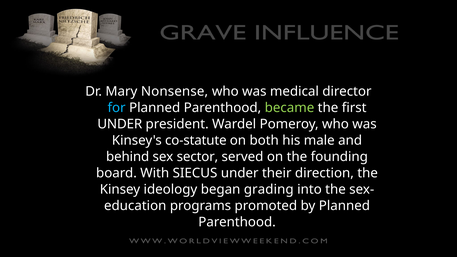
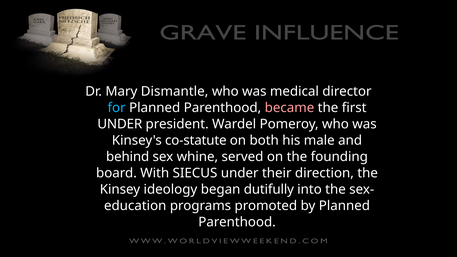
Nonsense: Nonsense -> Dismantle (175, 91)
became colour: light green -> pink (289, 108)
sector: sector -> whine (197, 157)
grading: grading -> dutifully (269, 190)
